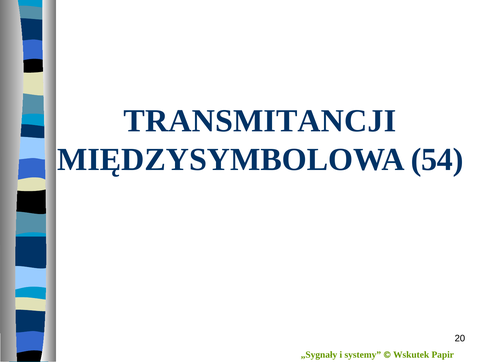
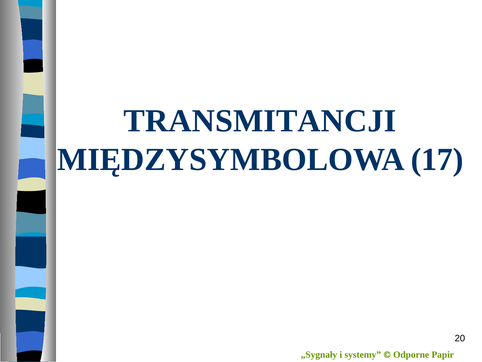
54: 54 -> 17 (437, 159)
Wskutek: Wskutek -> Odporne (411, 354)
